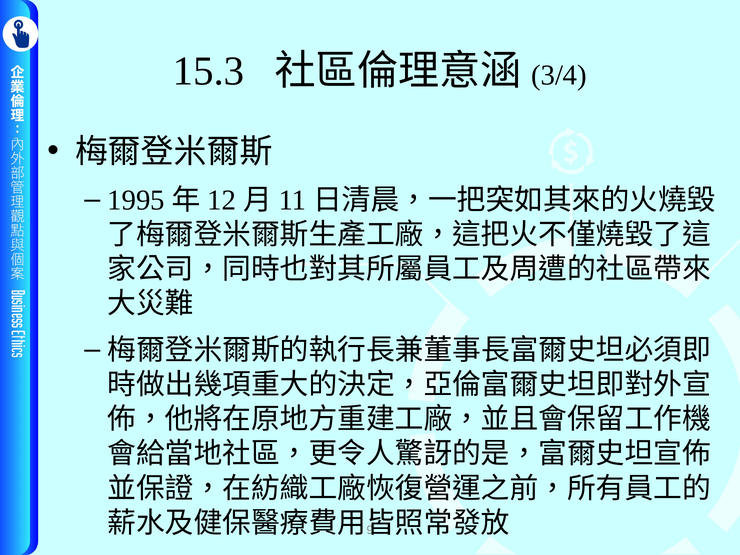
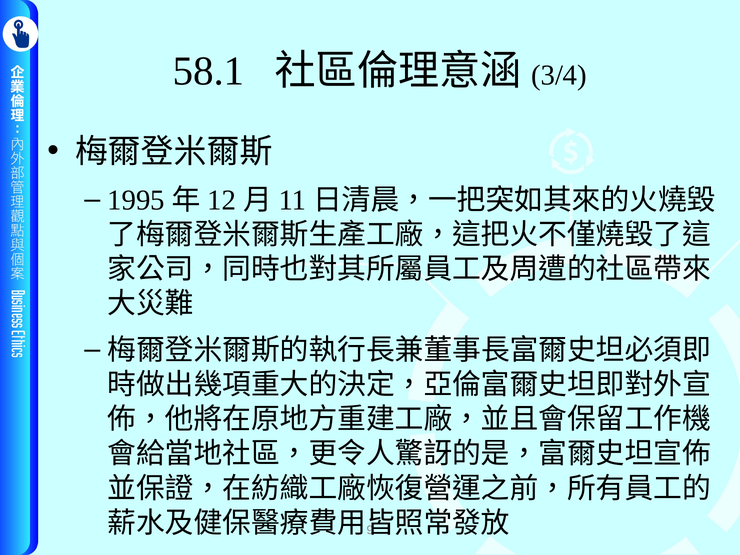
15.3: 15.3 -> 58.1 (209, 71)
